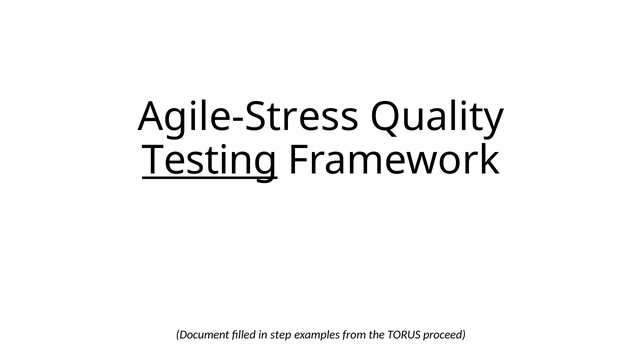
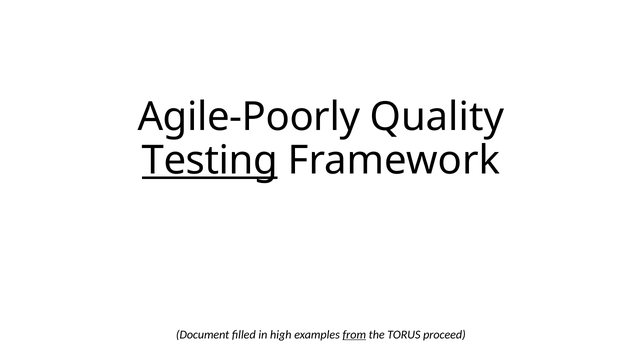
Agile-Stress: Agile-Stress -> Agile-Poorly (249, 117)
step: step -> high (281, 335)
from underline: none -> present (354, 335)
